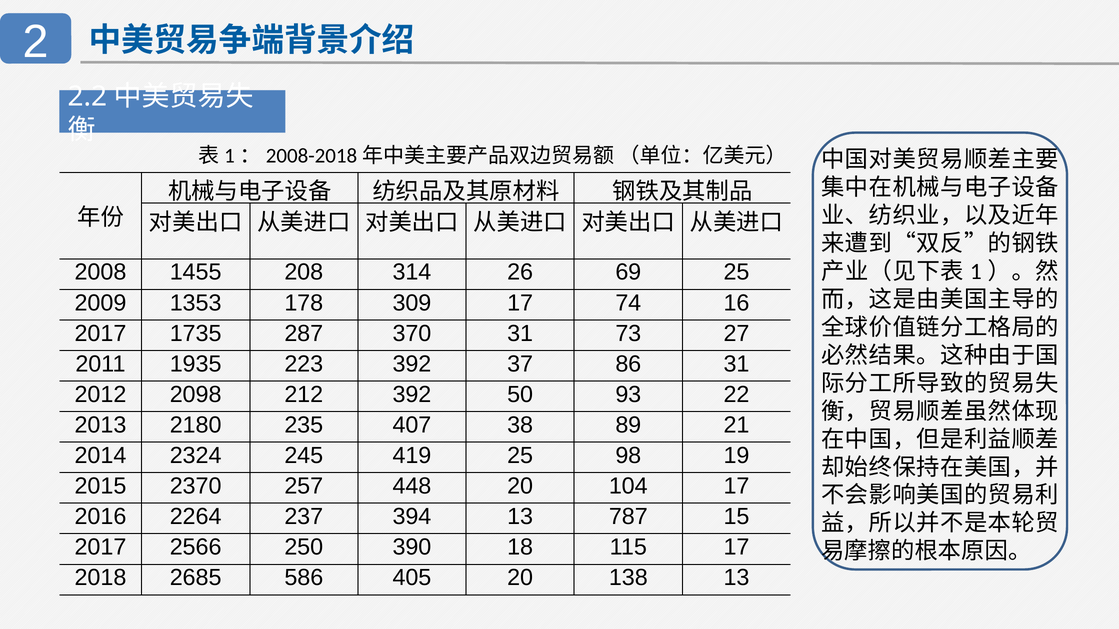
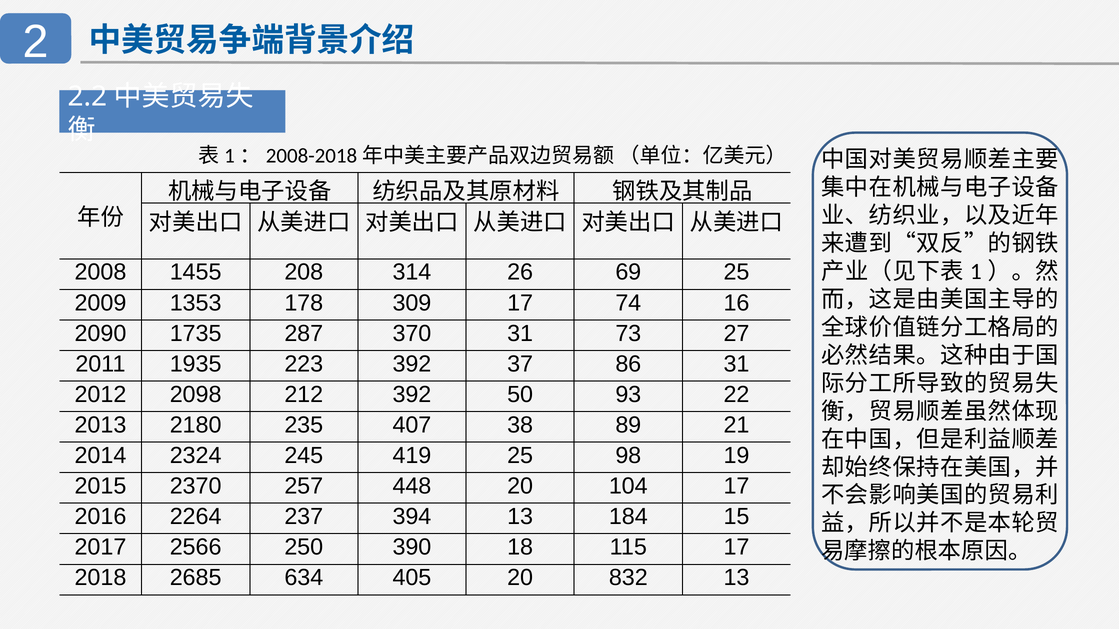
2017: 2017 -> 2090 (100, 334)
787: 787 -> 184 (628, 517)
586: 586 -> 634 (304, 578)
138: 138 -> 832 (628, 578)
